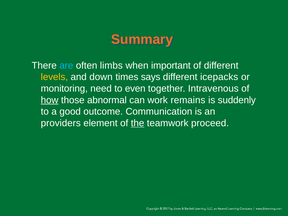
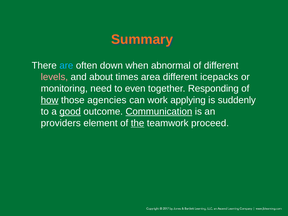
limbs: limbs -> down (111, 65)
important: important -> abnormal (171, 65)
levels colour: yellow -> pink (54, 77)
down: down -> about (101, 77)
says: says -> area (151, 77)
Intravenous: Intravenous -> Responding (213, 89)
abnormal: abnormal -> agencies (107, 100)
remains: remains -> applying (188, 100)
good underline: none -> present (70, 112)
Communication underline: none -> present (159, 112)
